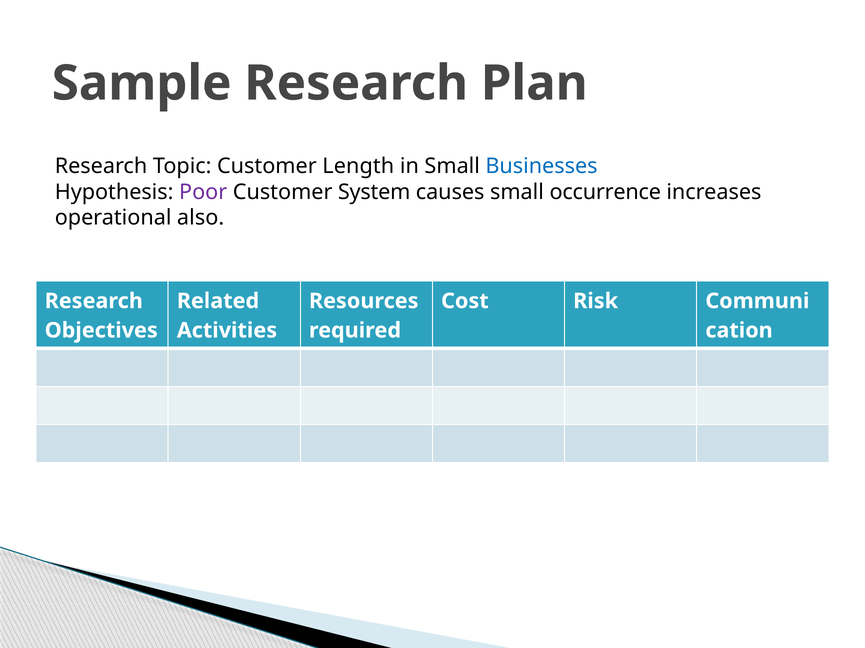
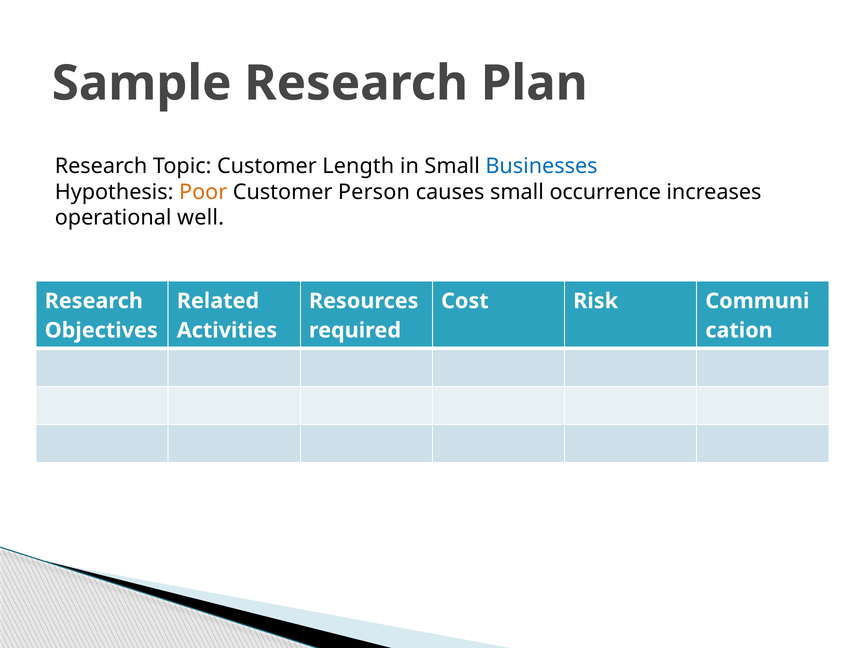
Poor colour: purple -> orange (203, 192)
System: System -> Person (374, 192)
also: also -> well (201, 218)
